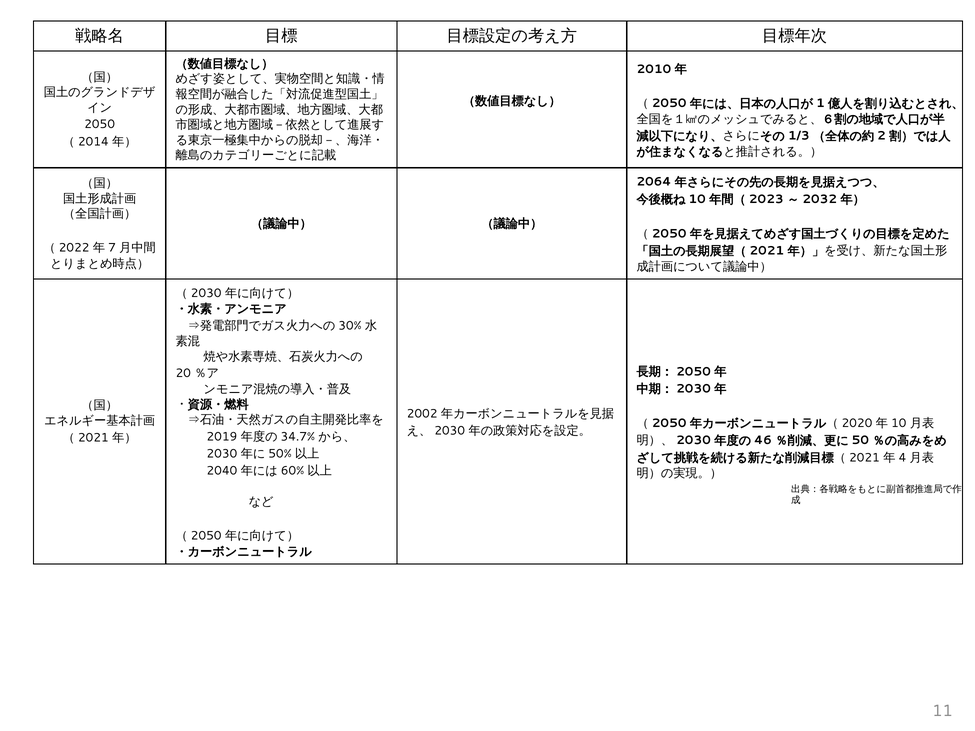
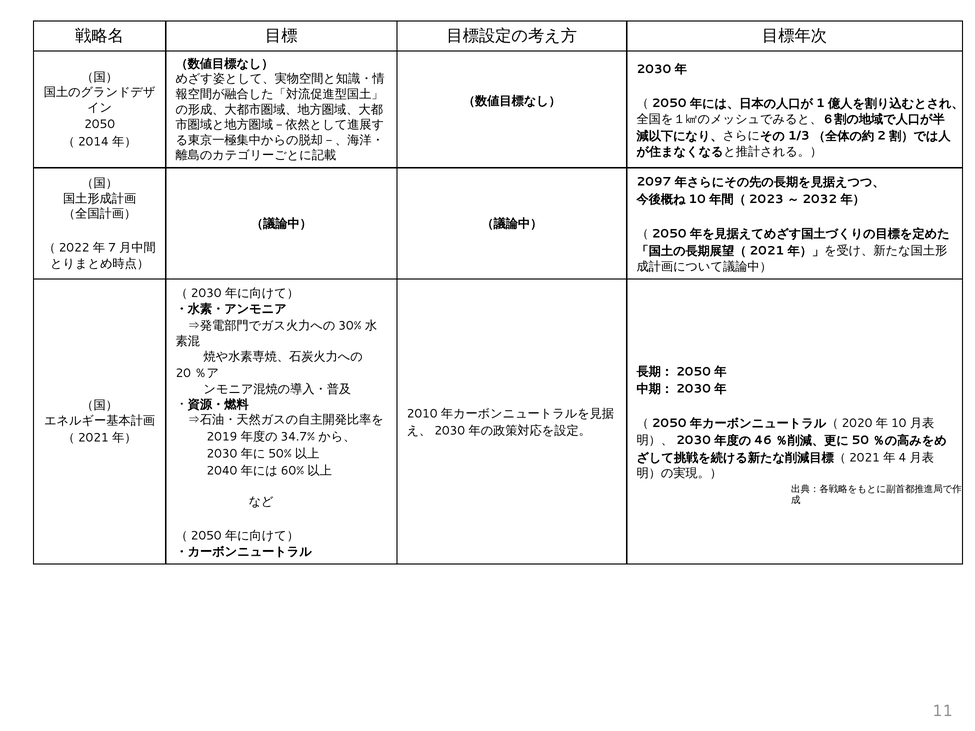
2010: 2010 -> 2030 (654, 69)
2064: 2064 -> 2097 (654, 182)
2002: 2002 -> 2010 (422, 414)
